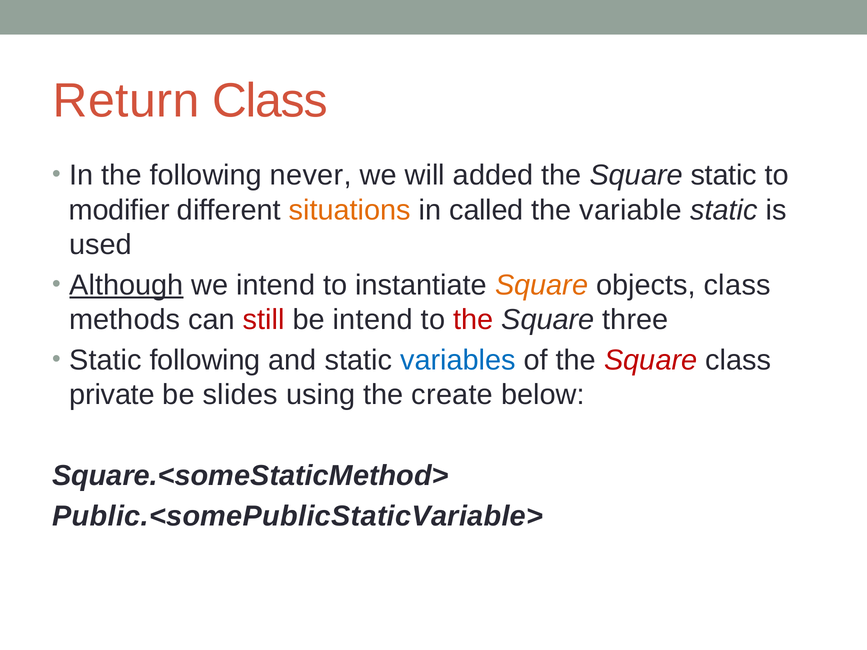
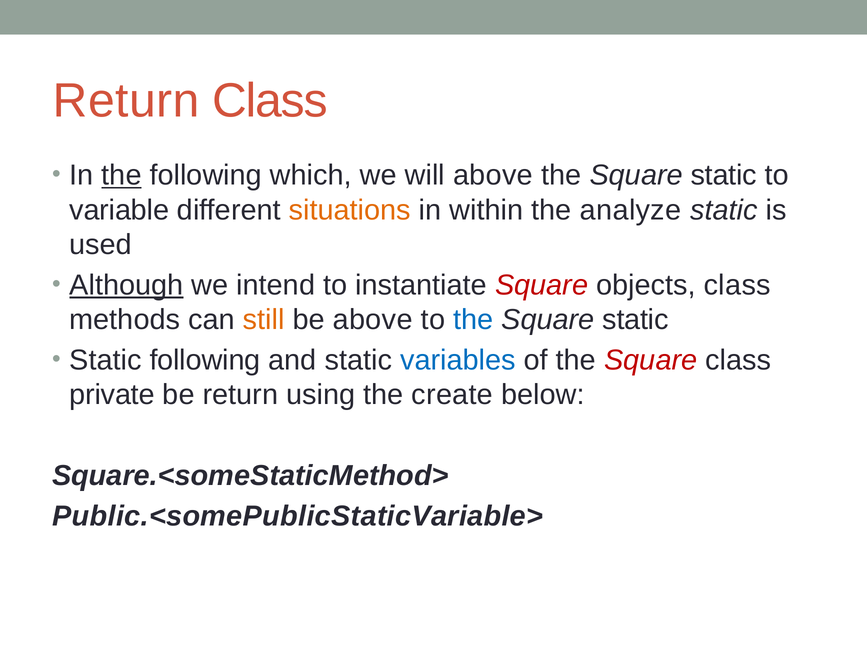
the underline: none -> present (122, 175)
never: never -> which (311, 175)
will added: added -> above (493, 175)
modifier: modifier -> variable (119, 210)
called: called -> within (486, 210)
variable: variable -> analyze (631, 210)
Square colour: orange -> red (542, 285)
still colour: red -> orange (264, 320)
be intend: intend -> above (373, 320)
the colour: red -> blue (473, 320)
three: three -> static (636, 320)
be slides: slides -> return (240, 395)
